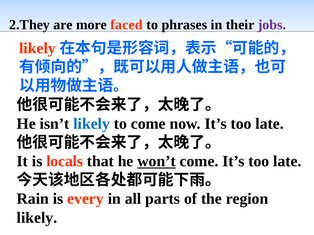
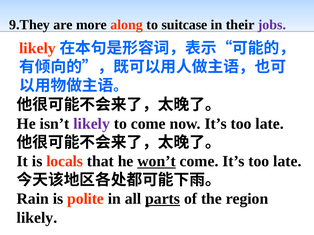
2.They: 2.They -> 9.They (30, 25)
faced: faced -> along (127, 25)
phrases: phrases -> suitcase (184, 25)
likely colour: blue -> purple (92, 124)
every: every -> polite (86, 199)
parts underline: none -> present (163, 199)
